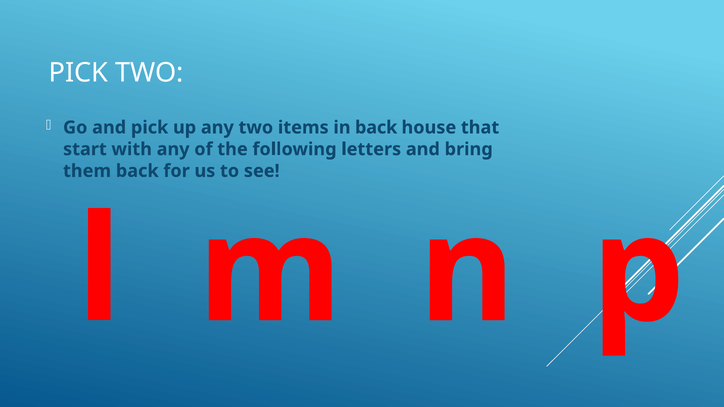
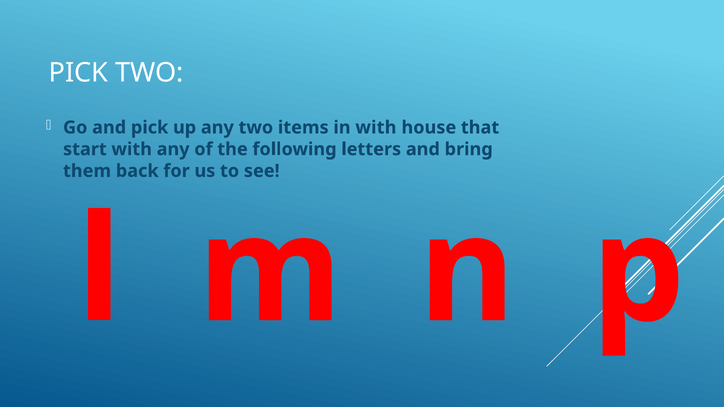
in back: back -> with (376, 128)
